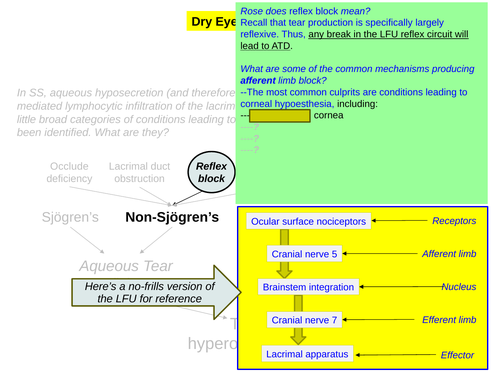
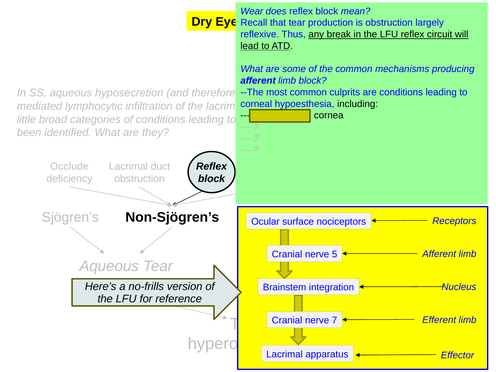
Rose: Rose -> Wear (252, 11)
is specifically: specifically -> obstruction (389, 23)
